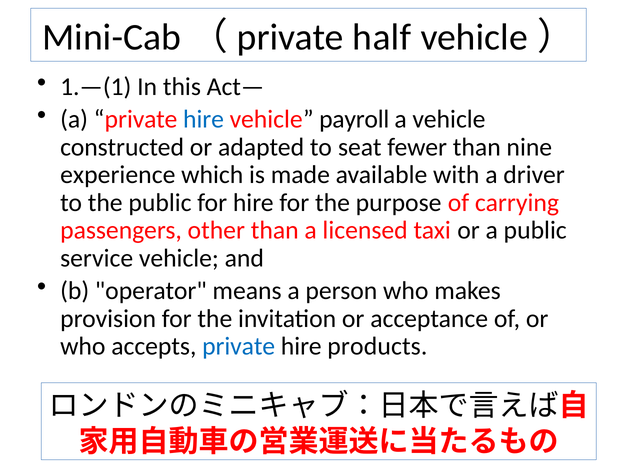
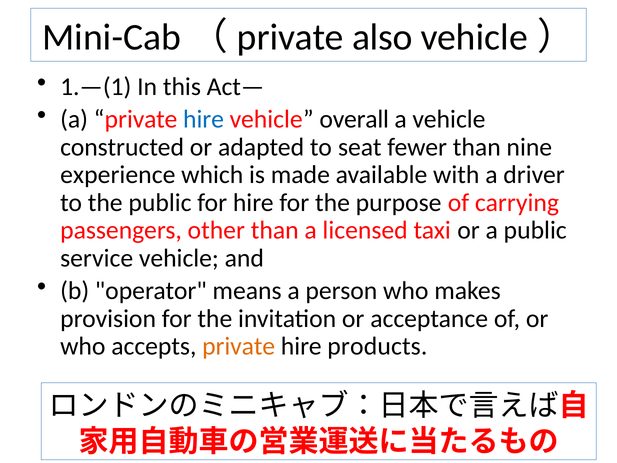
half: half -> also (382, 38)
payroll: payroll -> overall (354, 119)
private colour: blue -> orange (239, 346)
